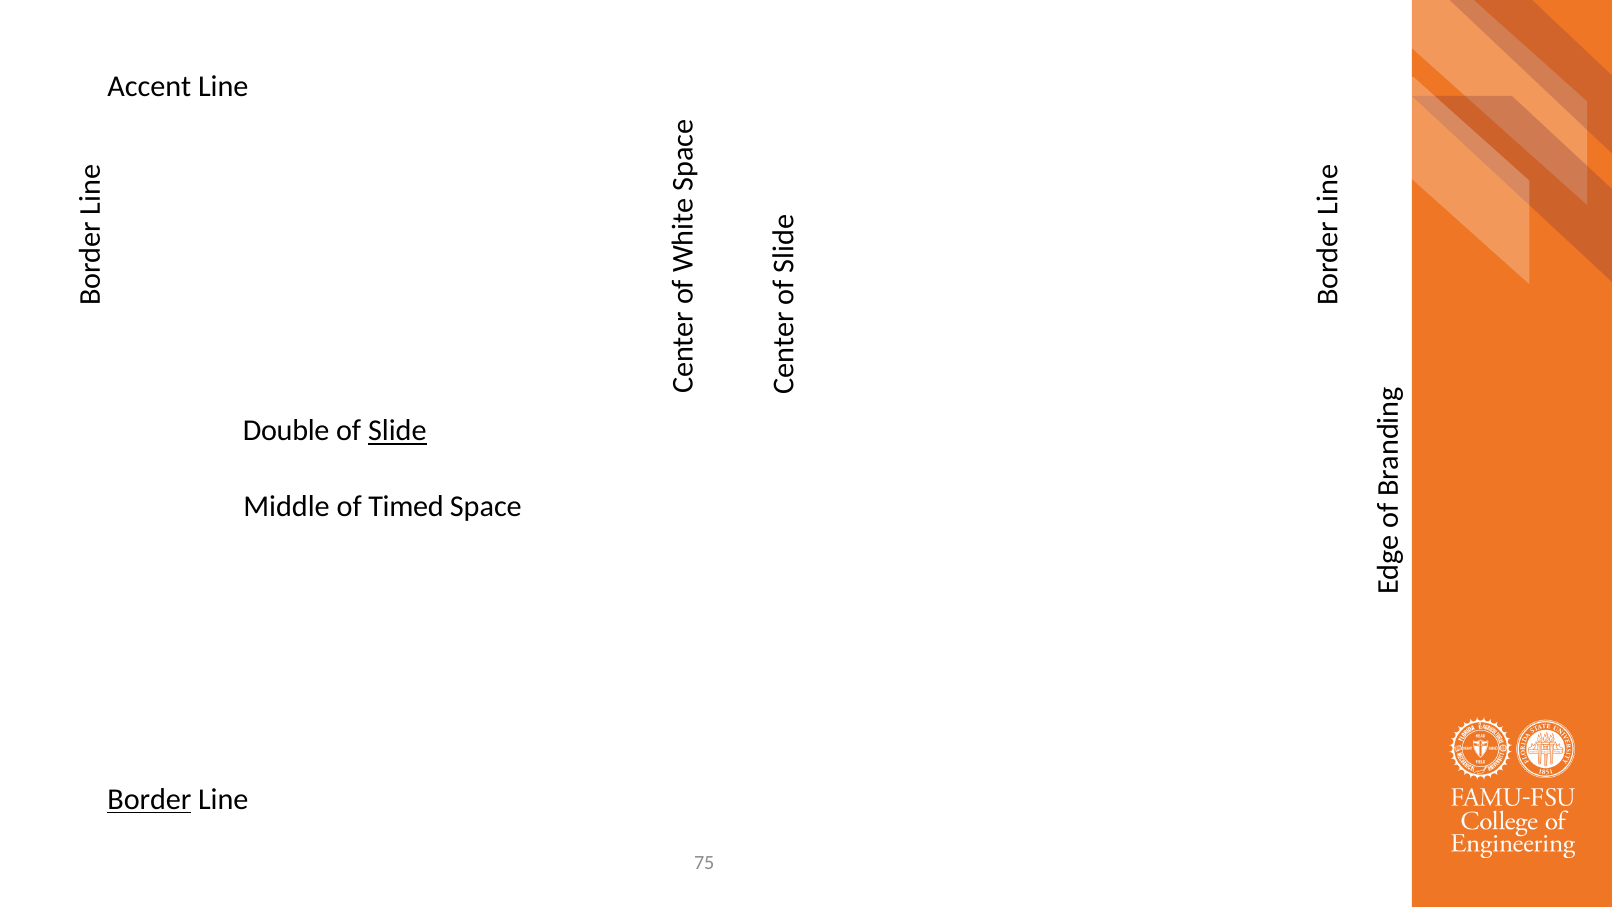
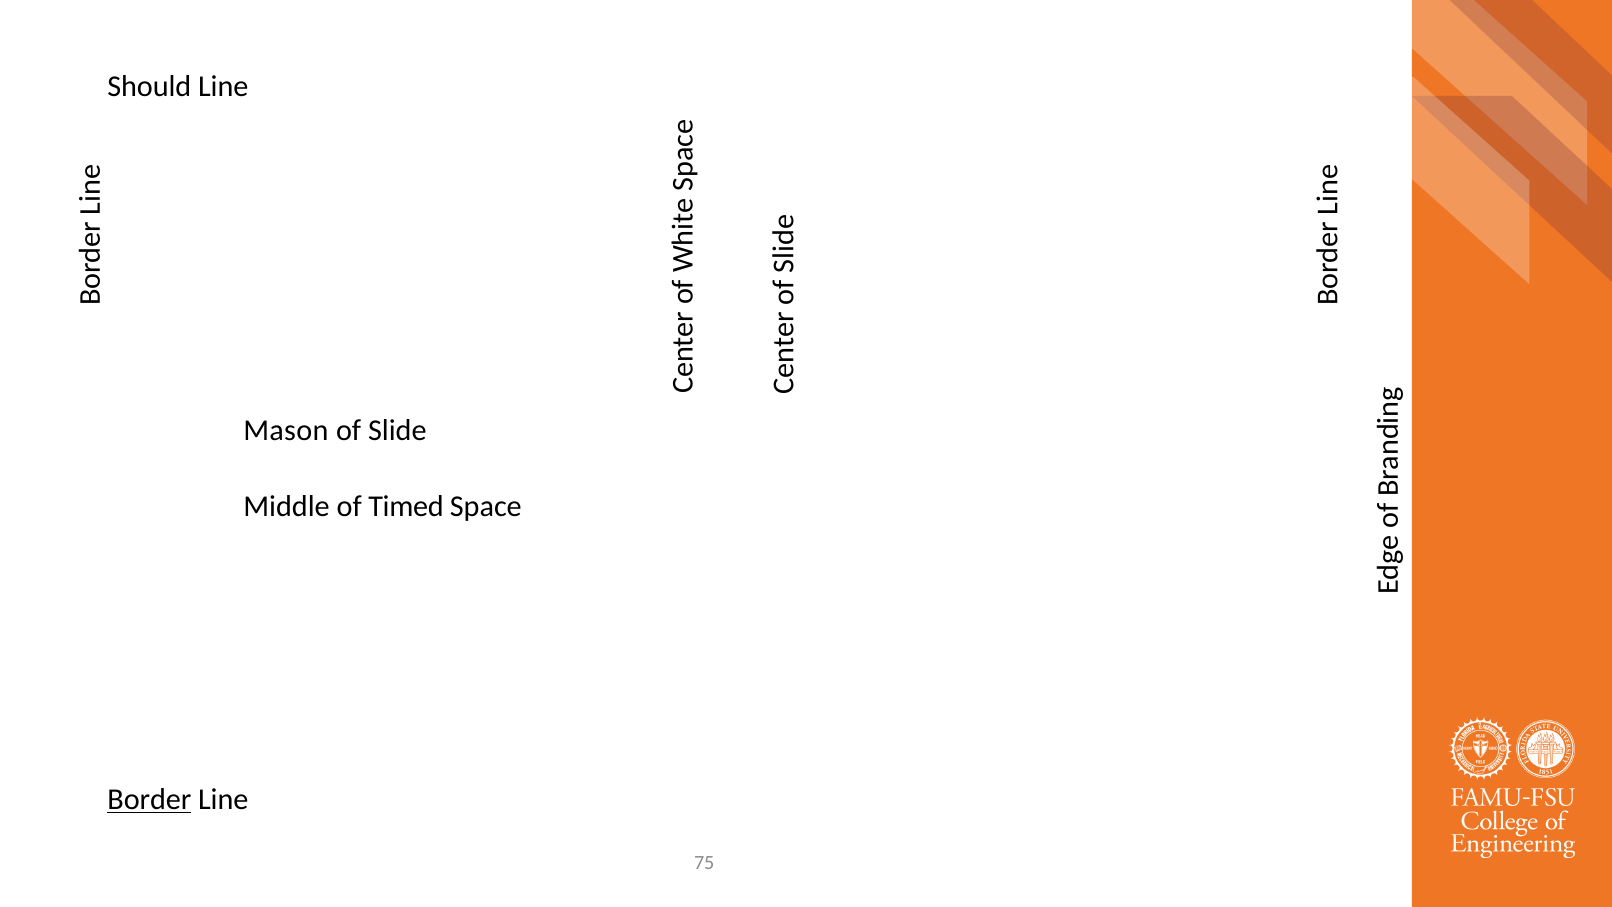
Accent: Accent -> Should (149, 87)
Double: Double -> Mason (286, 431)
Slide underline: present -> none (397, 431)
